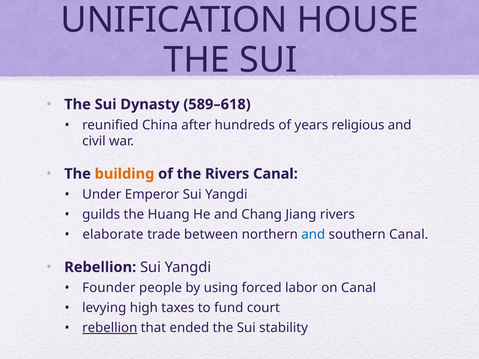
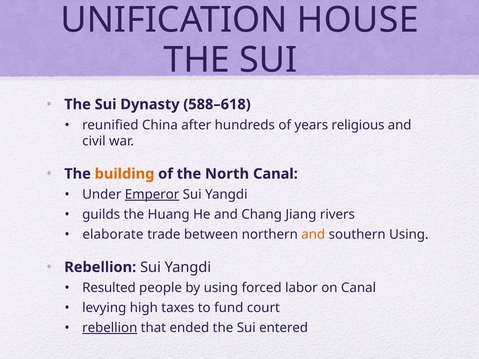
589–618: 589–618 -> 588–618 (217, 104)
the Rivers: Rivers -> North (227, 174)
Emperor underline: none -> present (152, 195)
and colour: blue -> orange (313, 235)
southern Canal: Canal -> Using (409, 235)
Founder: Founder -> Resulted (109, 288)
stability: stability -> entered (284, 328)
